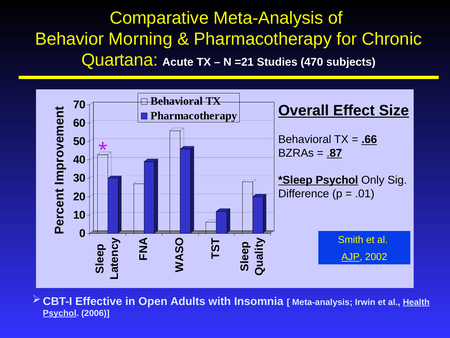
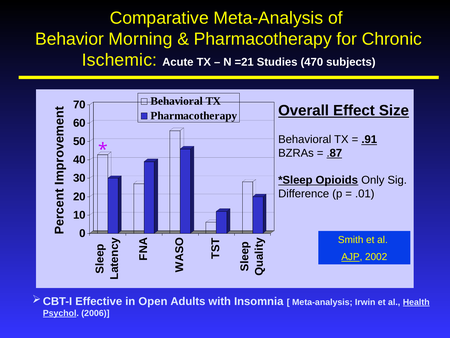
Quartana: Quartana -> Ischemic (119, 60)
.66: .66 -> .91 (369, 139)
Psychol: Psychol -> Opioids (337, 180)
